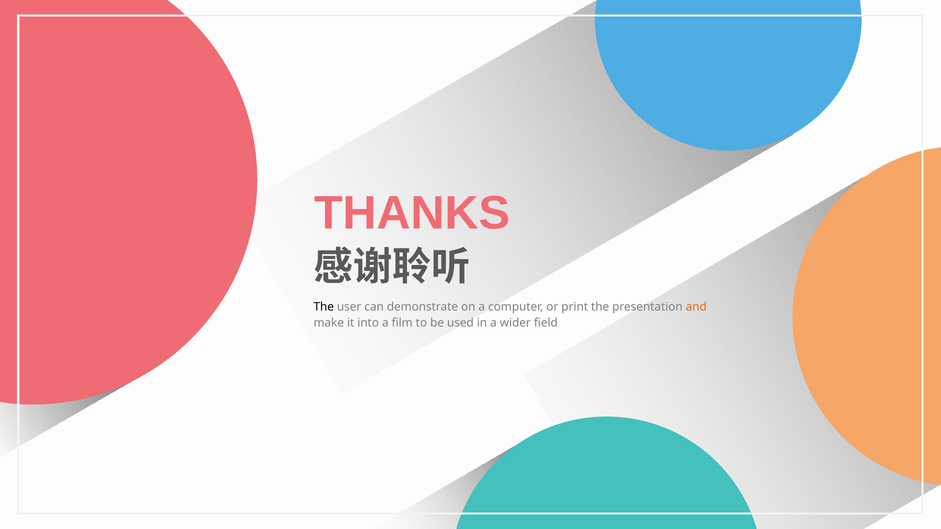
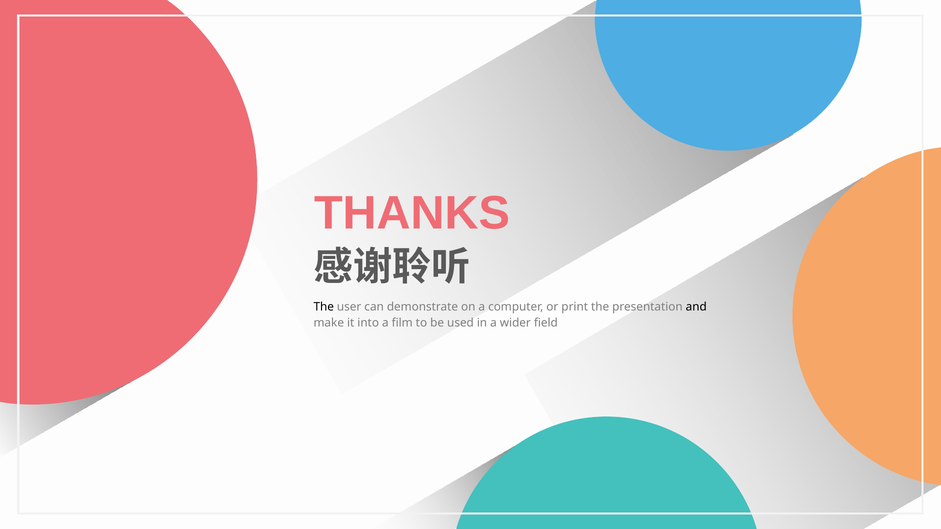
and colour: orange -> black (696, 307)
